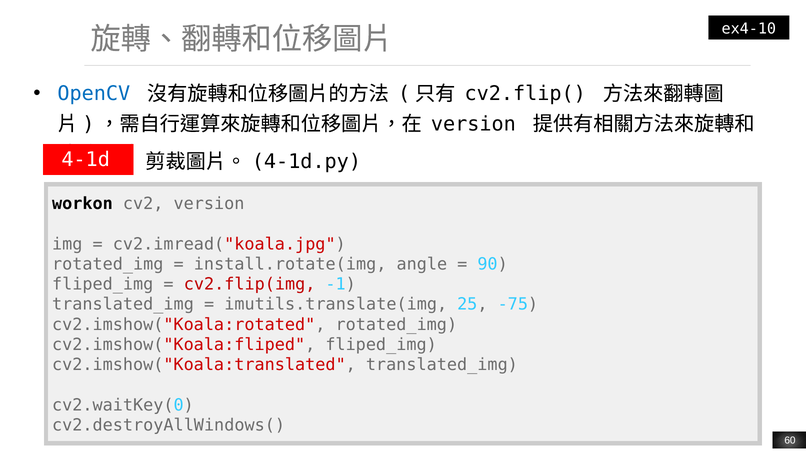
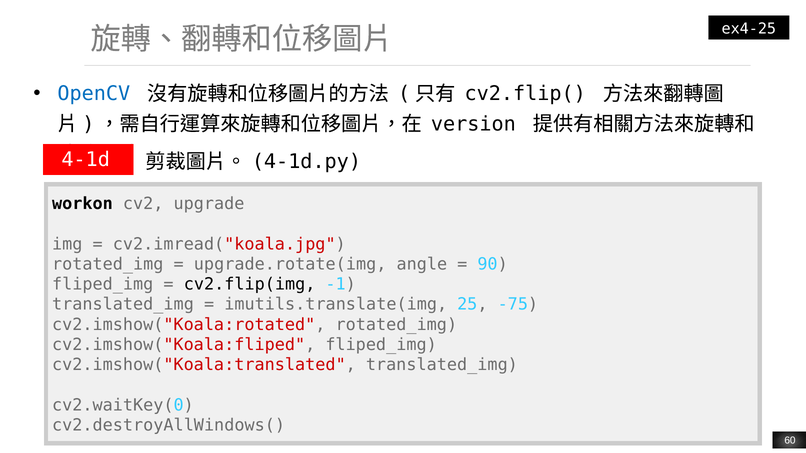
ex4-10: ex4-10 -> ex4-25 (749, 29)
cv2 version: version -> upgrade (209, 204)
install.rotate(img: install.rotate(img -> upgrade.rotate(img (290, 264)
cv2.flip(img colour: red -> black (250, 284)
